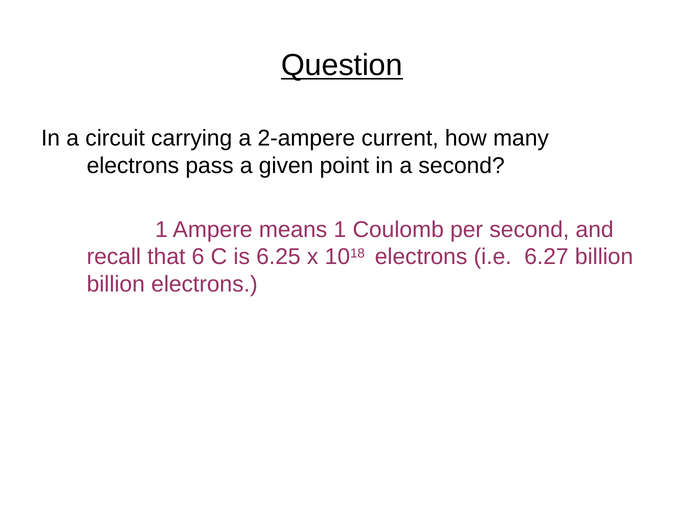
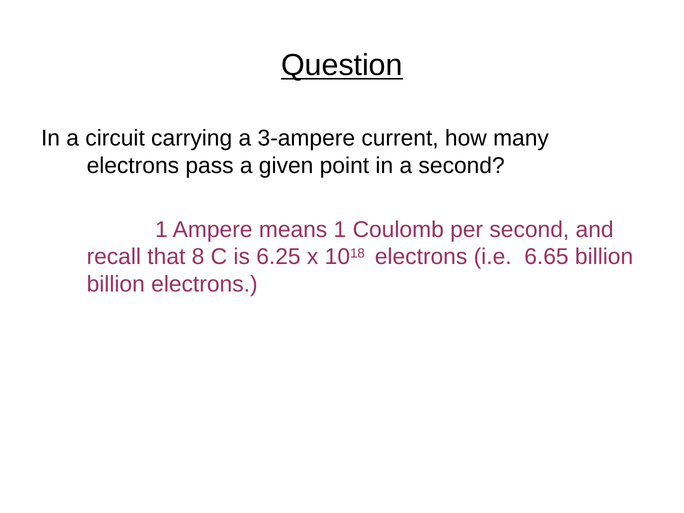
2-ampere: 2-ampere -> 3-ampere (306, 138)
6: 6 -> 8 (198, 257)
6.27: 6.27 -> 6.65 (546, 257)
